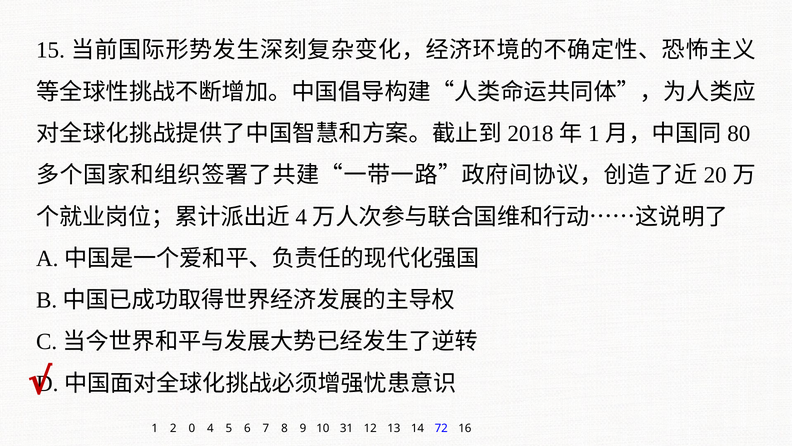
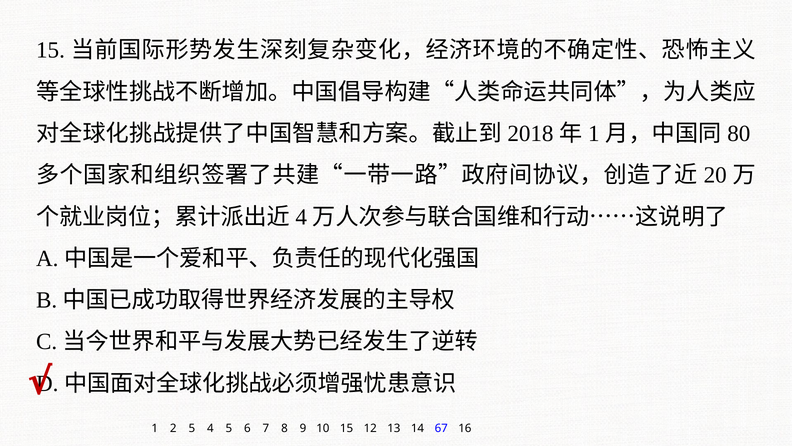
2 0: 0 -> 5 (192, 428)
10 31: 31 -> 15 (347, 428)
72: 72 -> 67 (441, 428)
